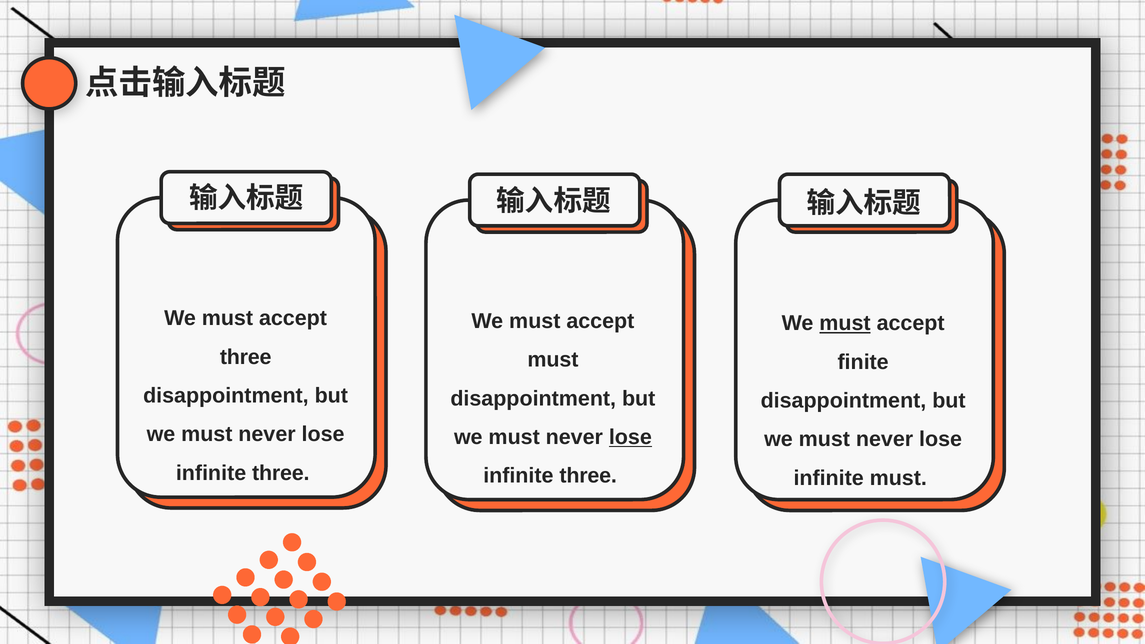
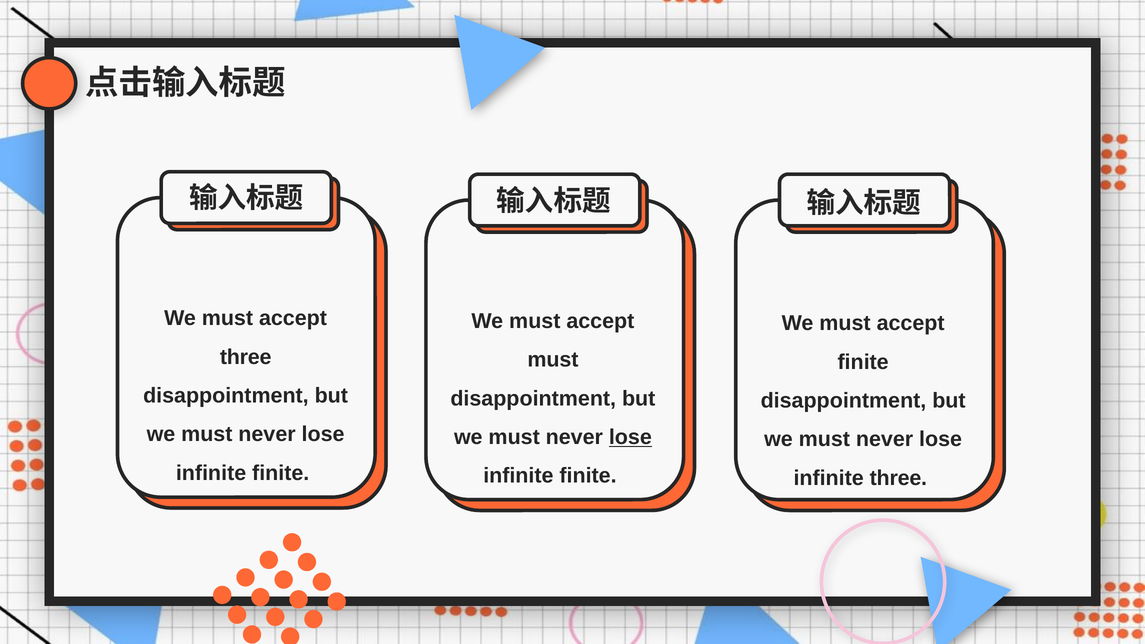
must underline: present -> none (845, 323)
three: three -> finite (281, 473)
three: three -> finite (588, 476)
infinite must: must -> three (898, 478)
